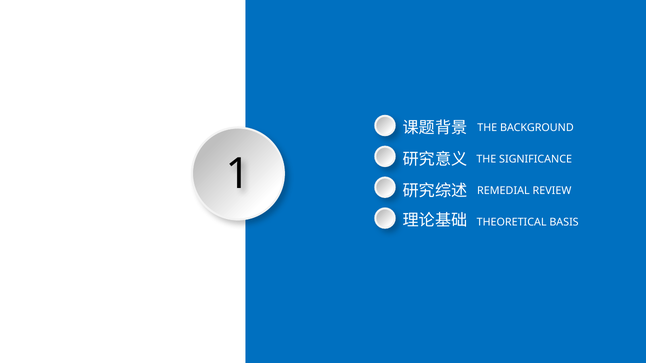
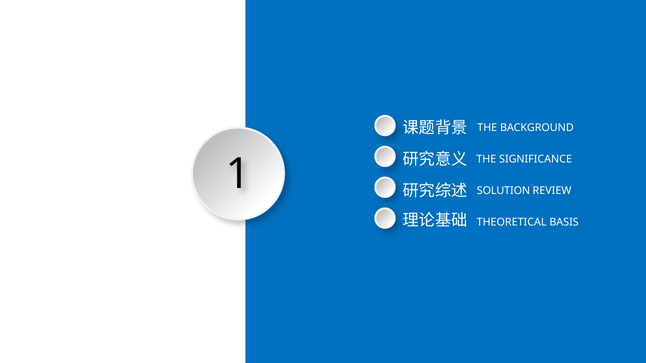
REMEDIAL: REMEDIAL -> SOLUTION (503, 191)
